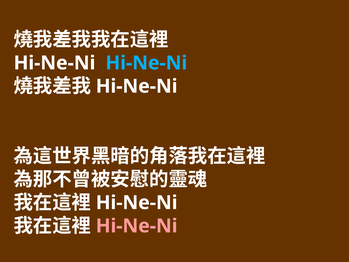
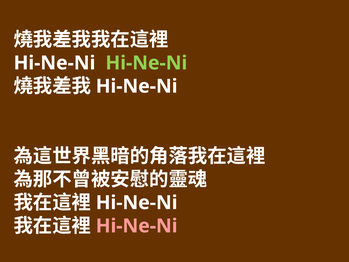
Hi-Ne-Ni colour: light blue -> light green (146, 63)
